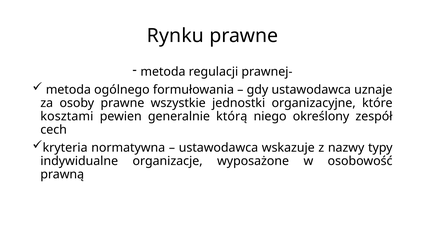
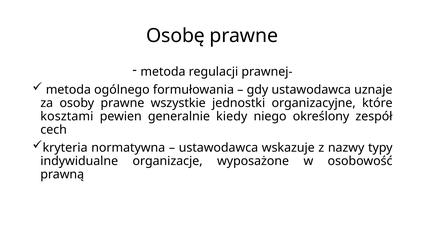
Rynku: Rynku -> Osobę (176, 36)
którą: którą -> kiedy (232, 116)
